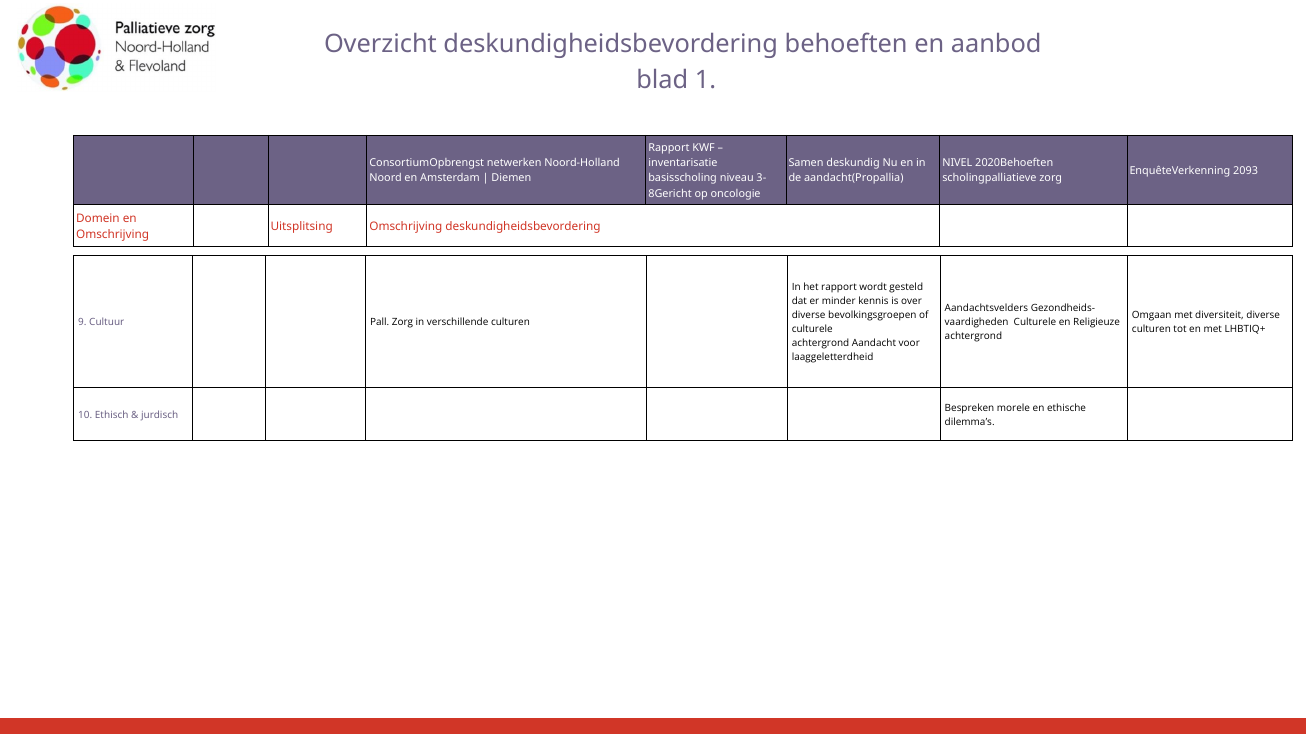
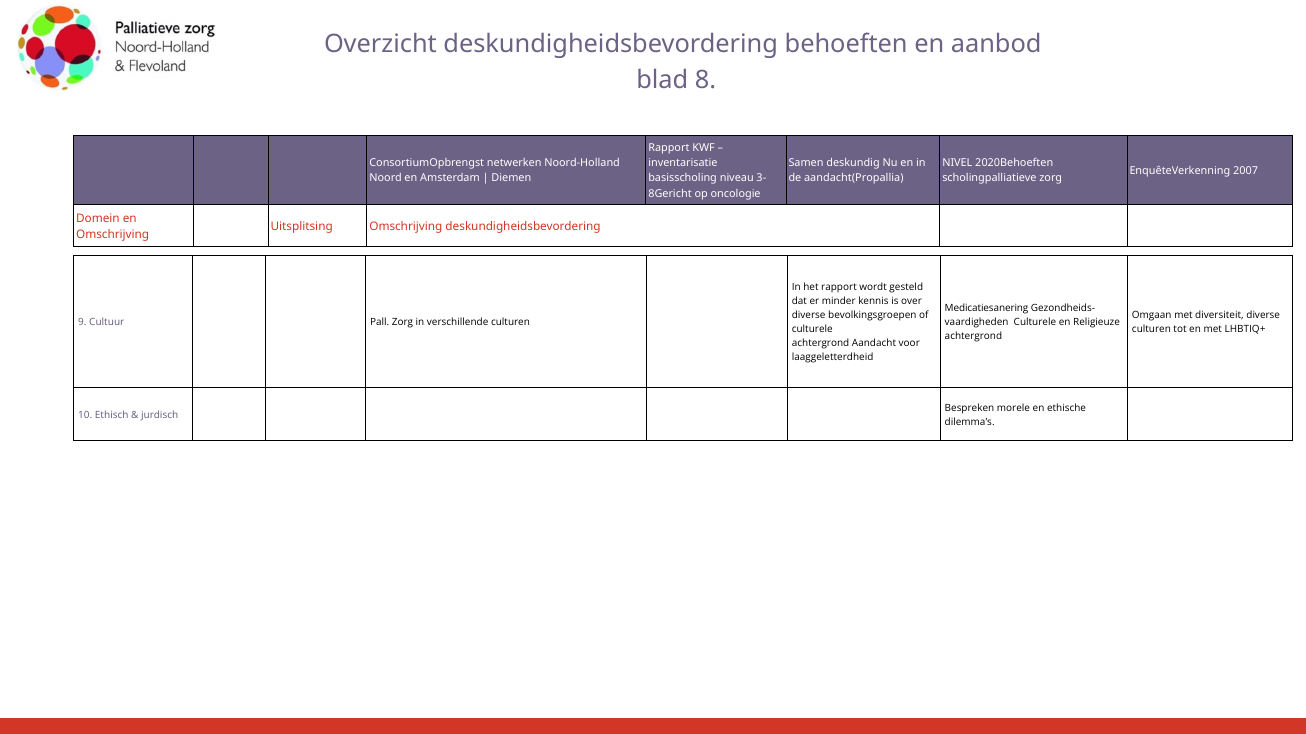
1: 1 -> 8 (705, 80)
2093: 2093 -> 2007 (1246, 171)
Aandachtsvelders: Aandachtsvelders -> Medicatiesanering (987, 309)
